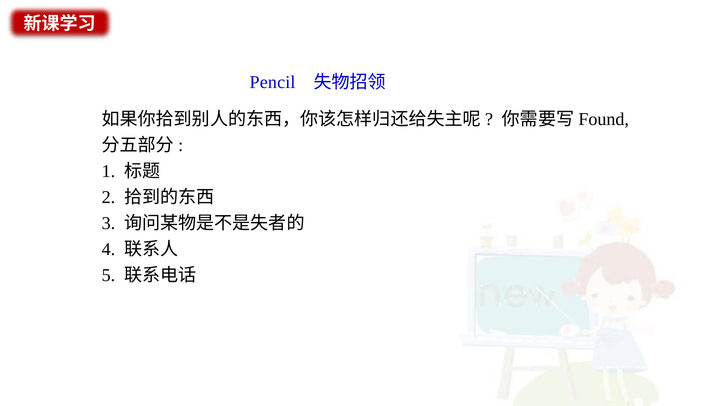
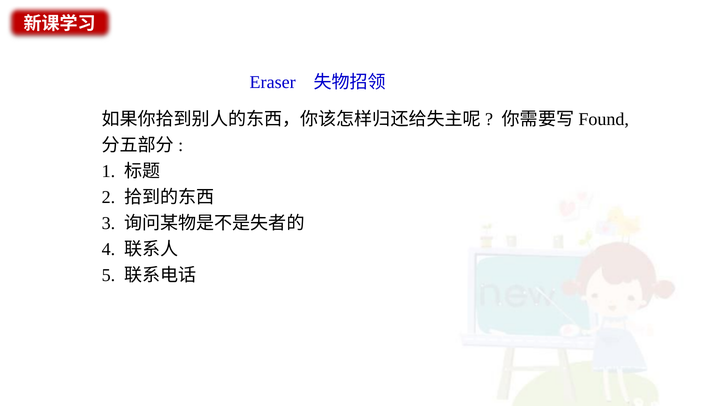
Pencil: Pencil -> Eraser (273, 83)
